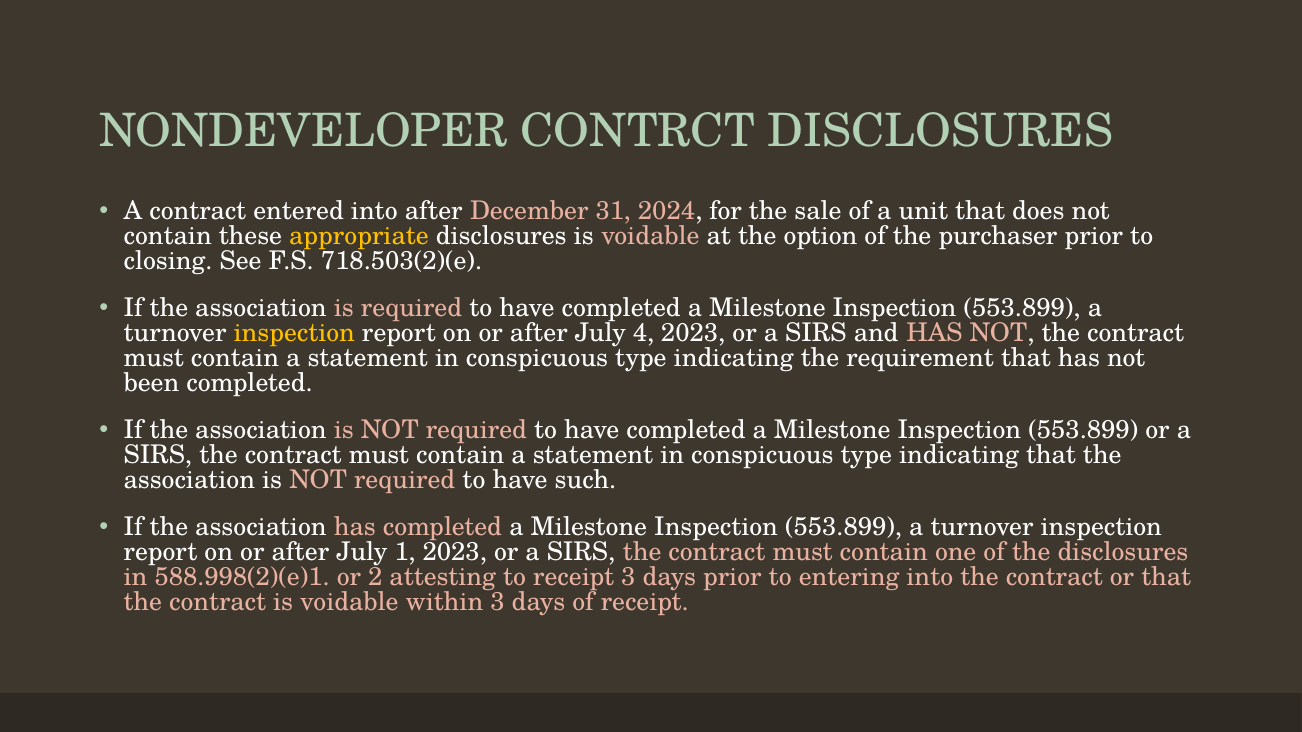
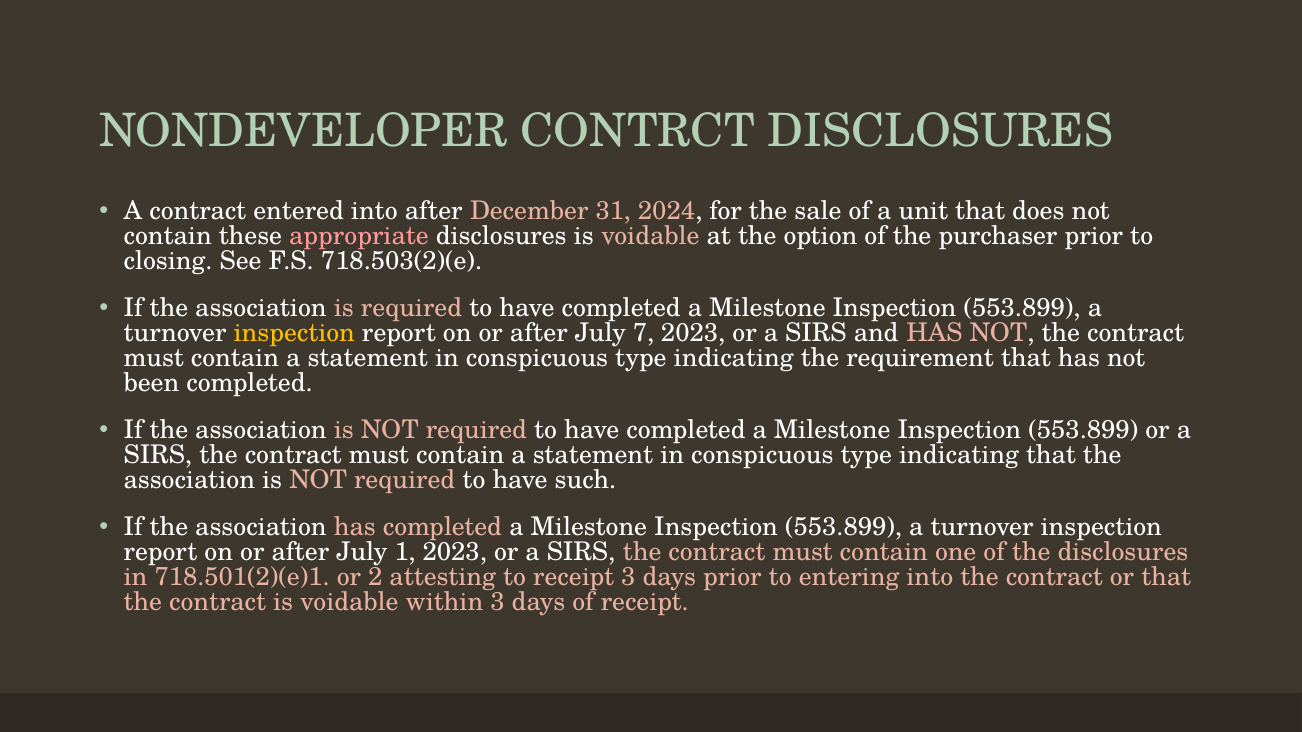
appropriate colour: yellow -> pink (359, 236)
4: 4 -> 7 (644, 333)
588.998(2)(e)1: 588.998(2)(e)1 -> 718.501(2)(e)1 (242, 578)
